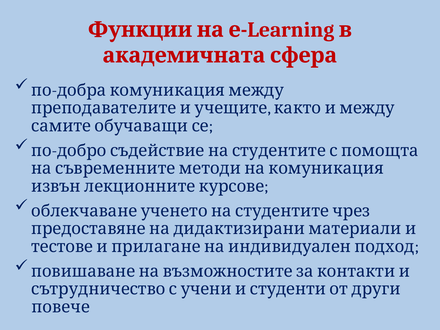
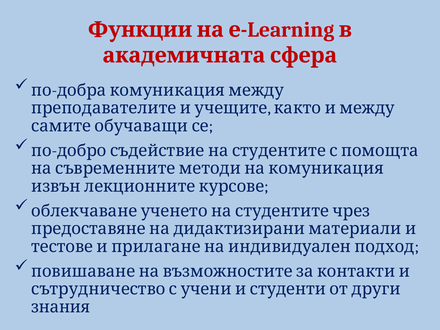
повече: повече -> знания (61, 307)
